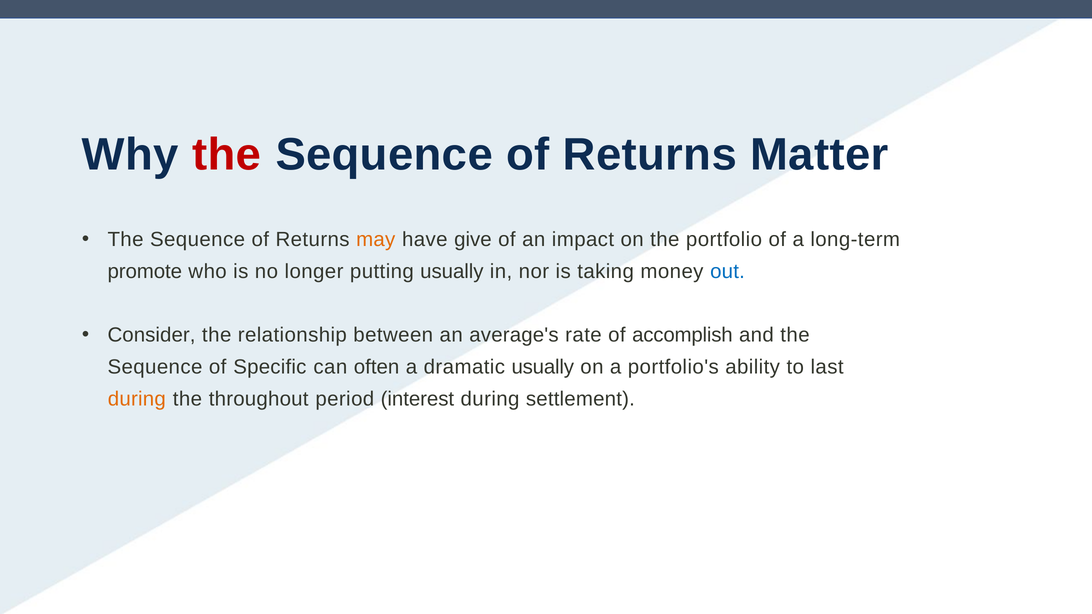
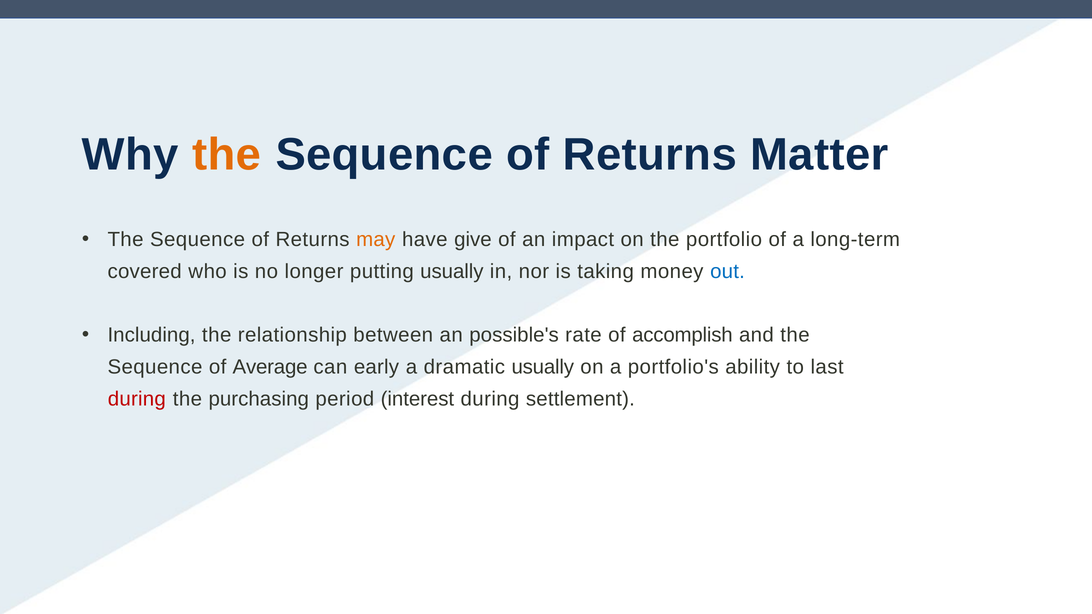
the colour: red -> orange (227, 155)
promote: promote -> covered (145, 272)
Consider: Consider -> Including (151, 335)
average's: average's -> possible's (514, 335)
Specific: Specific -> Average (270, 367)
often: often -> early (376, 367)
during colour: orange -> red (137, 399)
throughout: throughout -> purchasing (259, 399)
